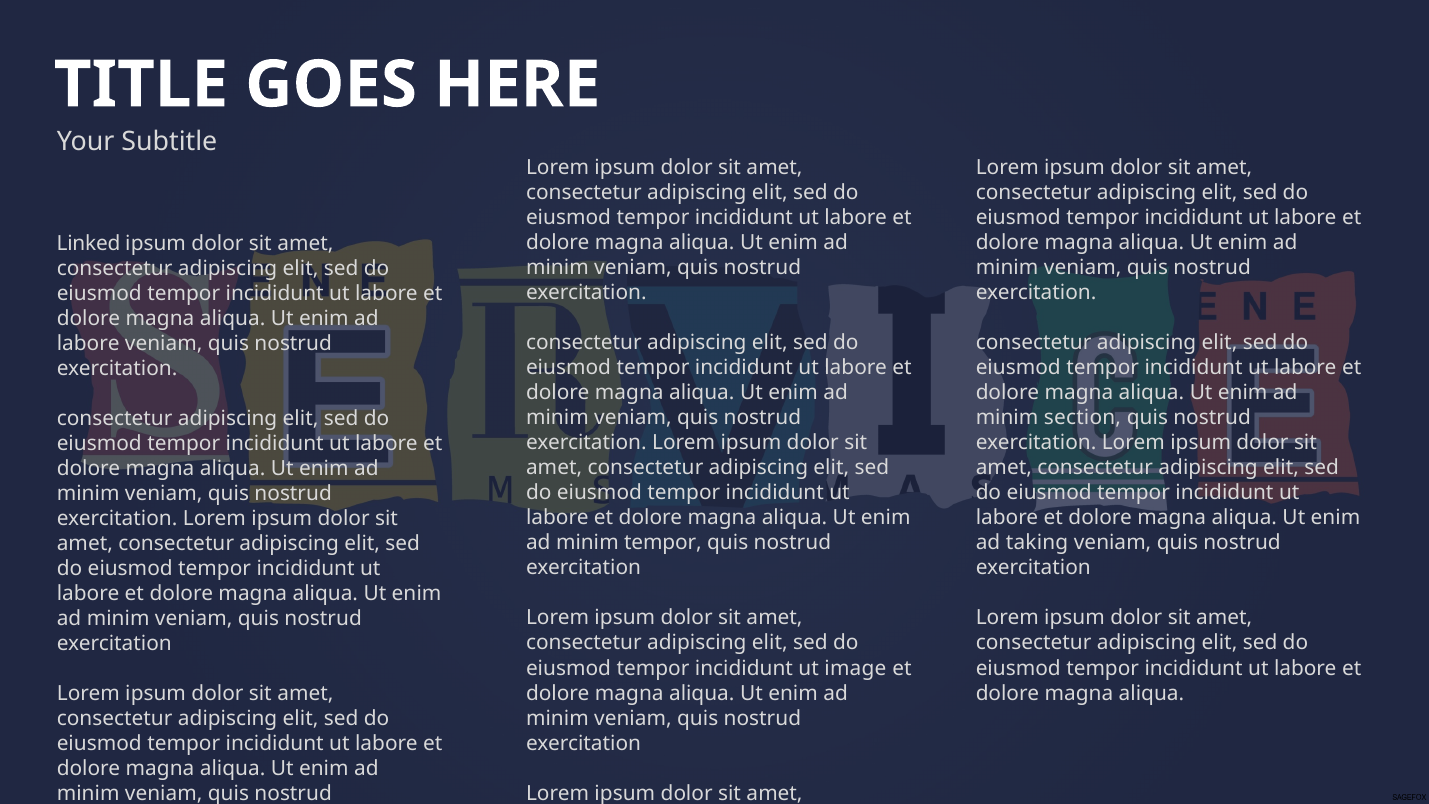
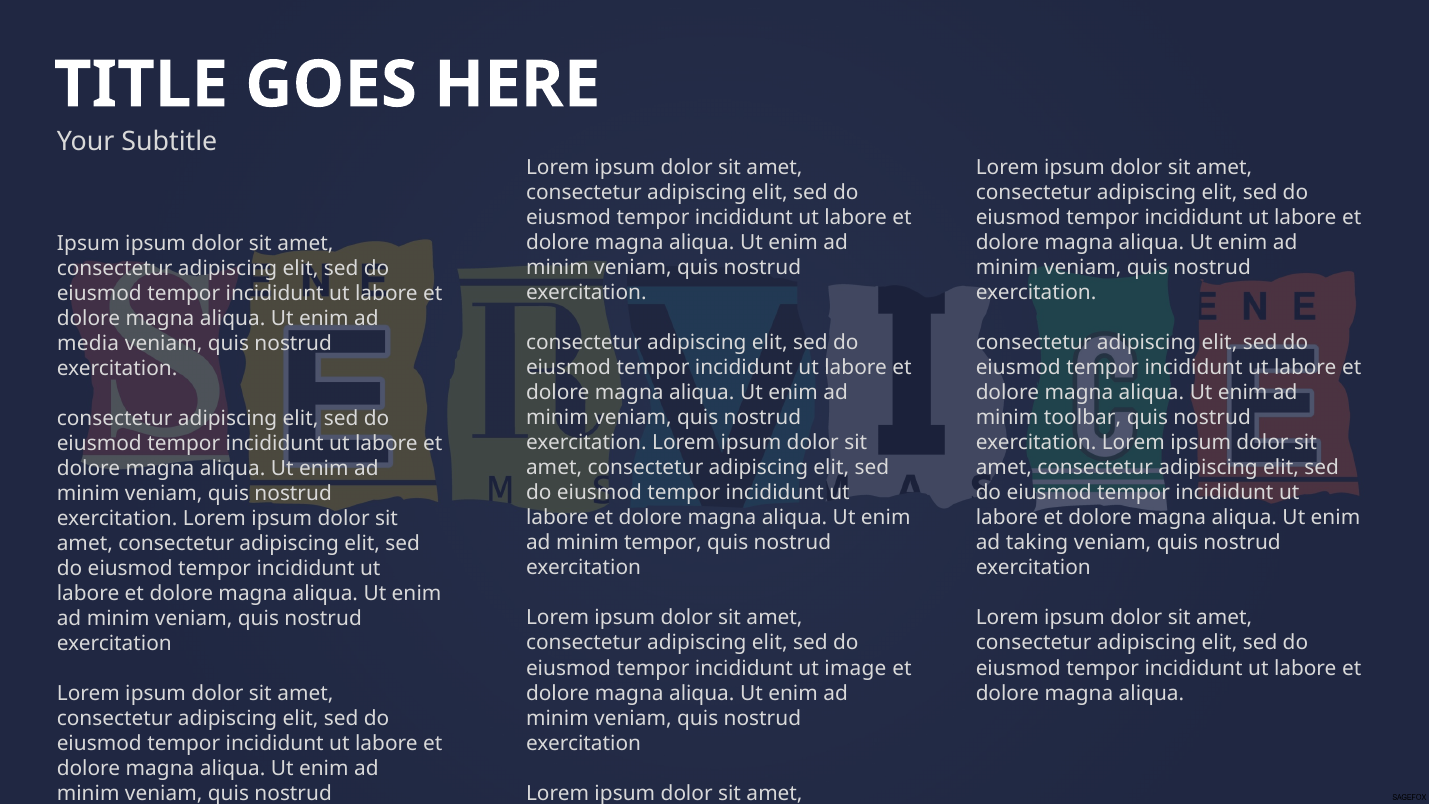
Linked: Linked -> Ipsum (88, 243)
labore: labore -> media (88, 343)
section: section -> toolbar (1083, 418)
